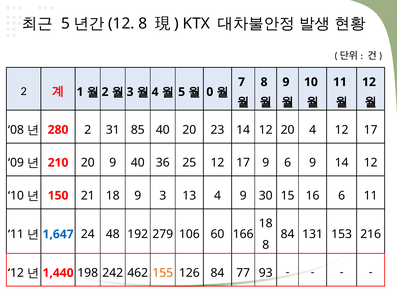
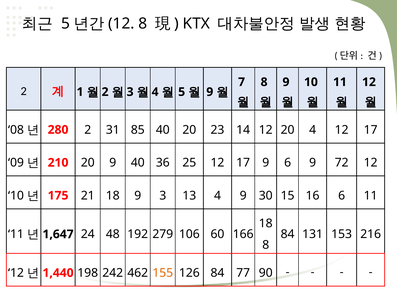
0: 0 -> 9 (210, 92)
9 14: 14 -> 72 (342, 163)
150: 150 -> 175 (58, 196)
1,647 colour: blue -> black (58, 235)
93: 93 -> 90 (266, 274)
